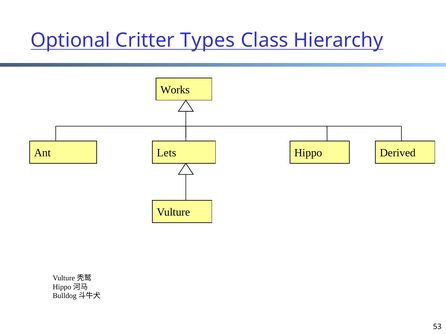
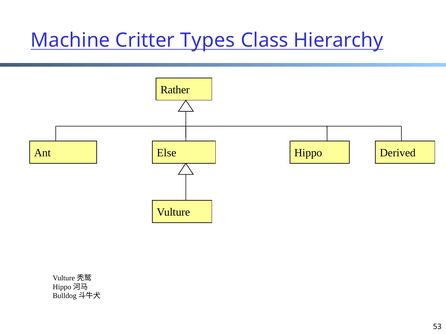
Optional: Optional -> Machine (70, 40)
Works: Works -> Rather (175, 90)
Lets: Lets -> Else (167, 153)
